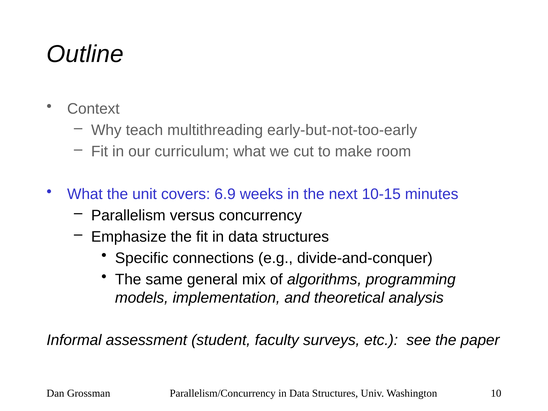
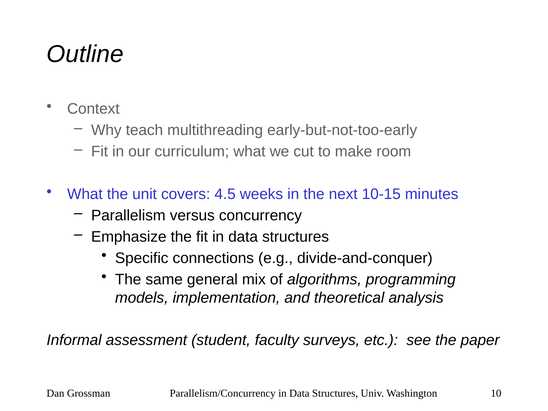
6.9: 6.9 -> 4.5 (225, 194)
